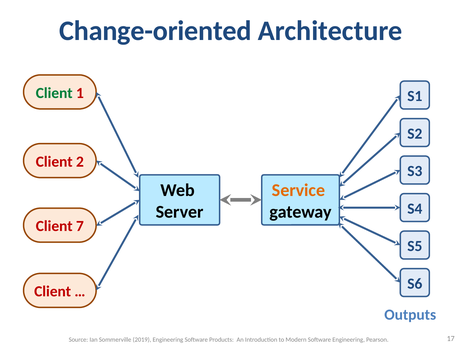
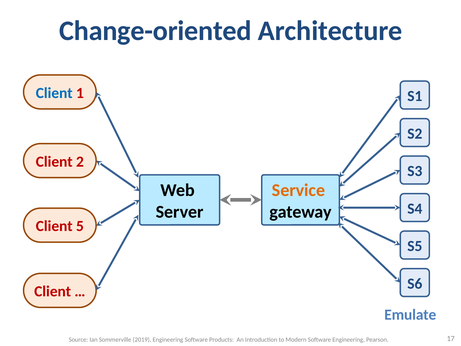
Client colour: green -> blue (54, 93)
7: 7 -> 5 (80, 226)
Outputs: Outputs -> Emulate (410, 315)
